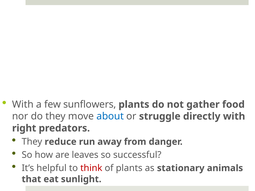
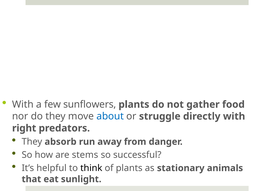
reduce: reduce -> absorb (61, 142)
leaves: leaves -> stems (85, 155)
think colour: red -> black (91, 168)
